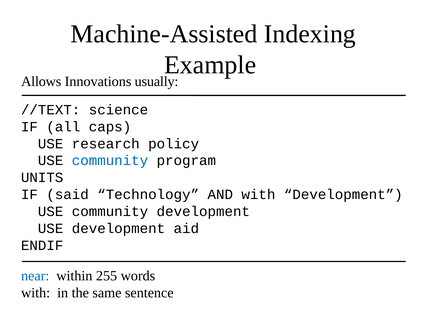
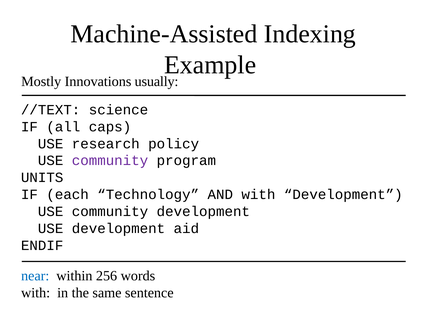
Allows: Allows -> Mostly (41, 82)
community colour: blue -> purple (110, 161)
said: said -> each (68, 195)
255: 255 -> 256 (107, 276)
